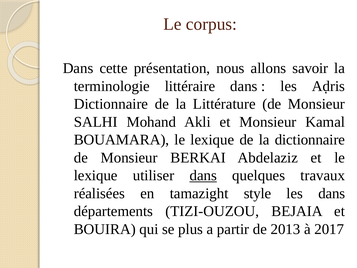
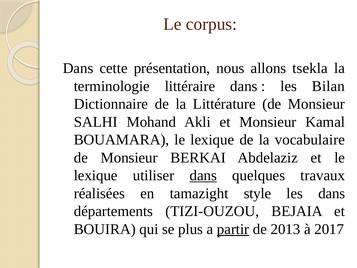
savoir: savoir -> tsekla (310, 68)
Aḍris: Aḍris -> Bilan (328, 86)
la dictionnaire: dictionnaire -> vocabulaire (310, 140)
partir underline: none -> present (233, 229)
